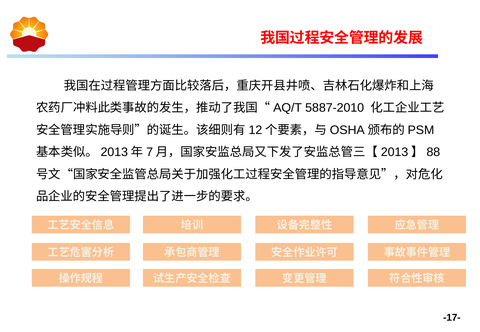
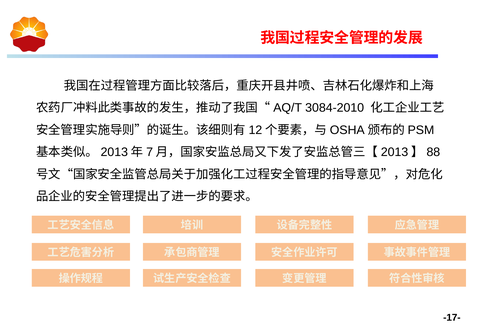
5887-2010: 5887-2010 -> 3084-2010 (335, 108)
